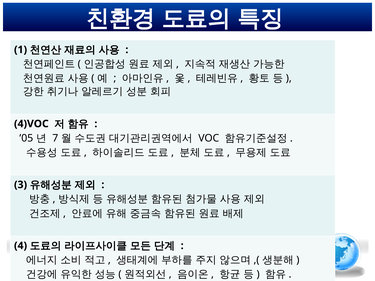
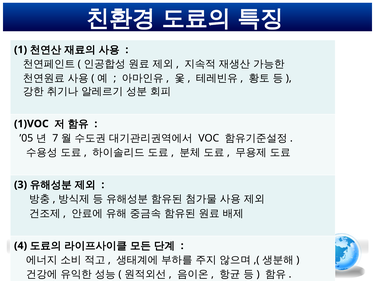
4)VOC: 4)VOC -> 1)VOC (31, 124)
